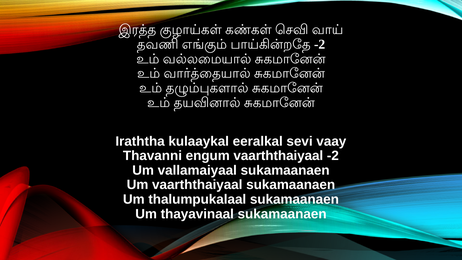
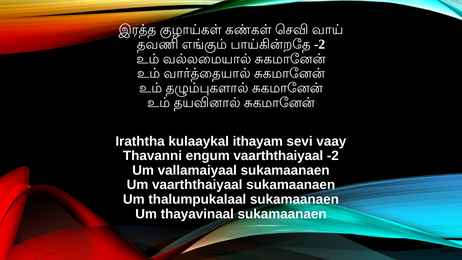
eeralkal: eeralkal -> ithayam (258, 141)
